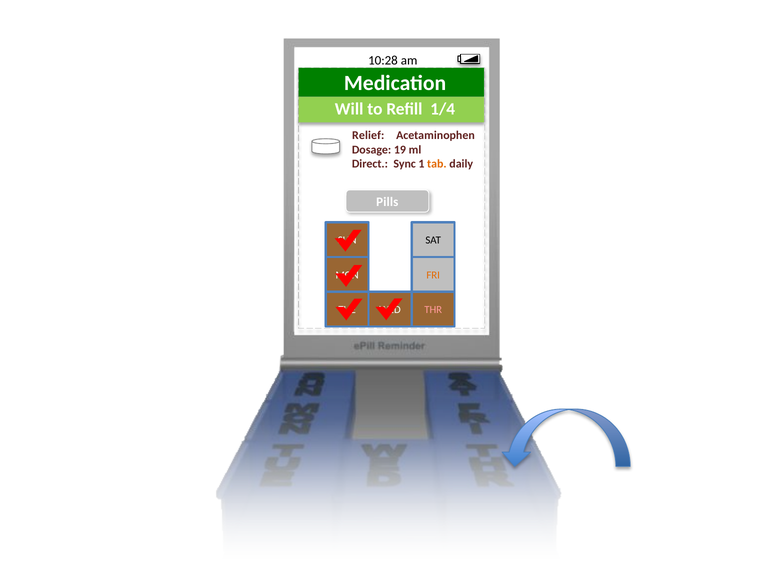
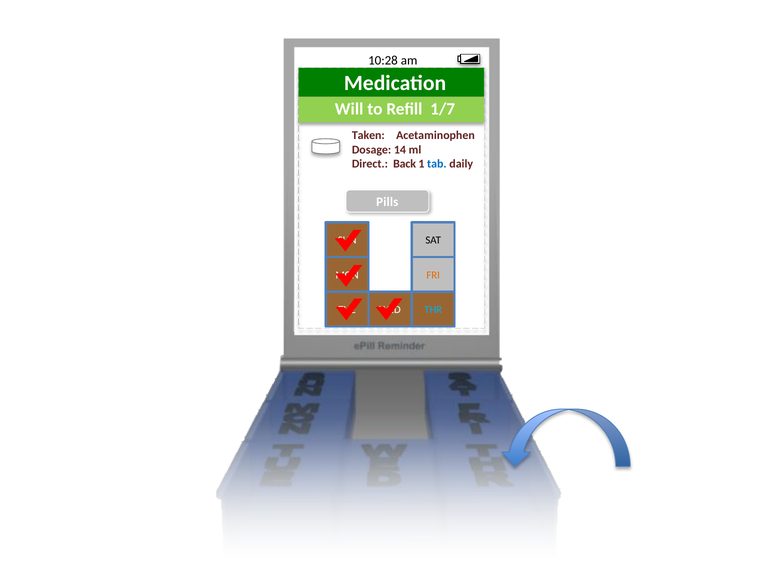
1/4: 1/4 -> 1/7 (443, 109)
Relief: Relief -> Taken (368, 136)
19: 19 -> 14 (400, 150)
Sync: Sync -> Back (405, 164)
tab colour: orange -> blue (437, 164)
THR colour: pink -> light blue (433, 310)
